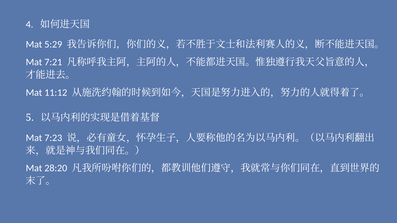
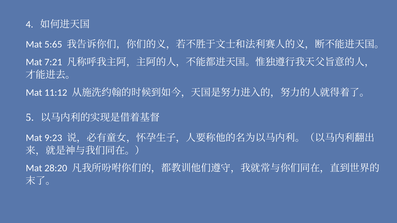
5:29: 5:29 -> 5:65 (53, 44)
7:23: 7:23 -> 9:23 (53, 138)
